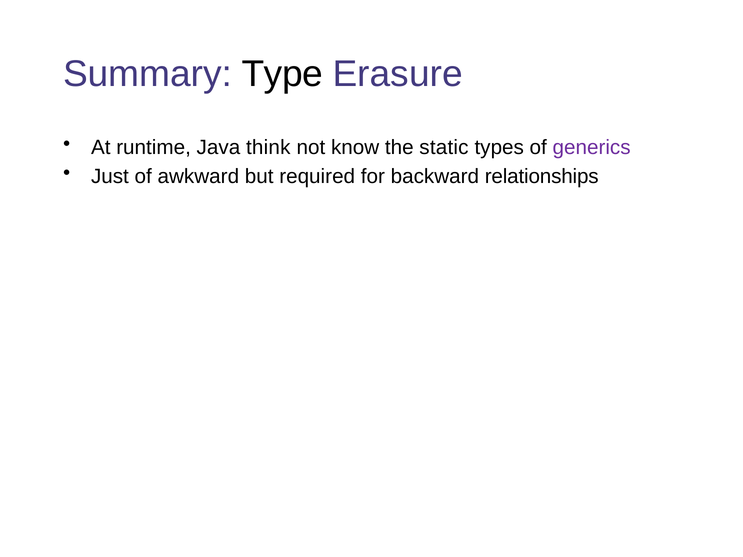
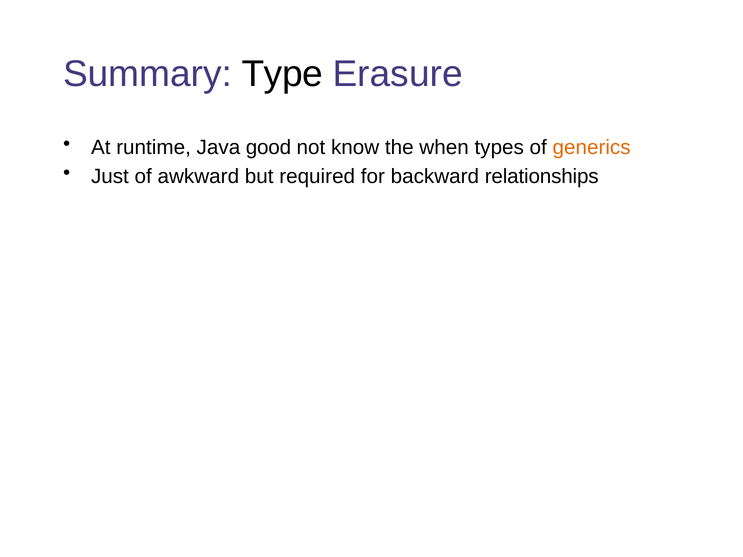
think: think -> good (268, 148)
static: static -> when (444, 148)
generics colour: purple -> orange (592, 148)
